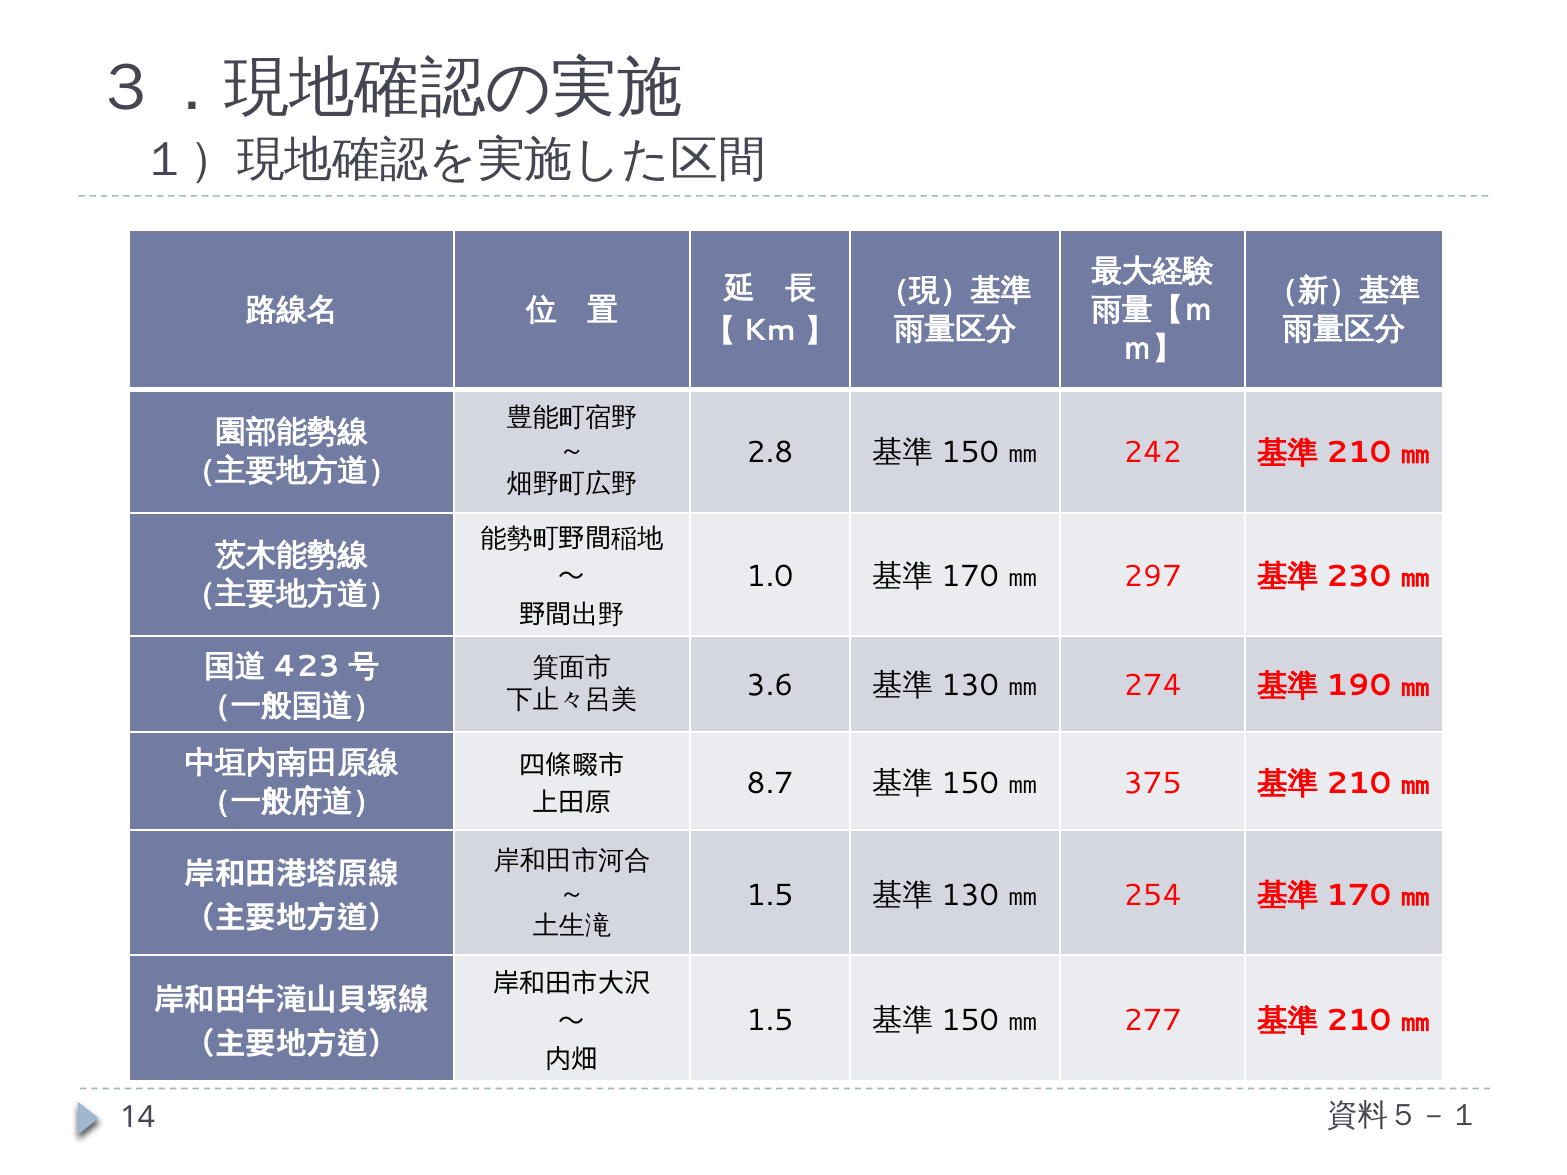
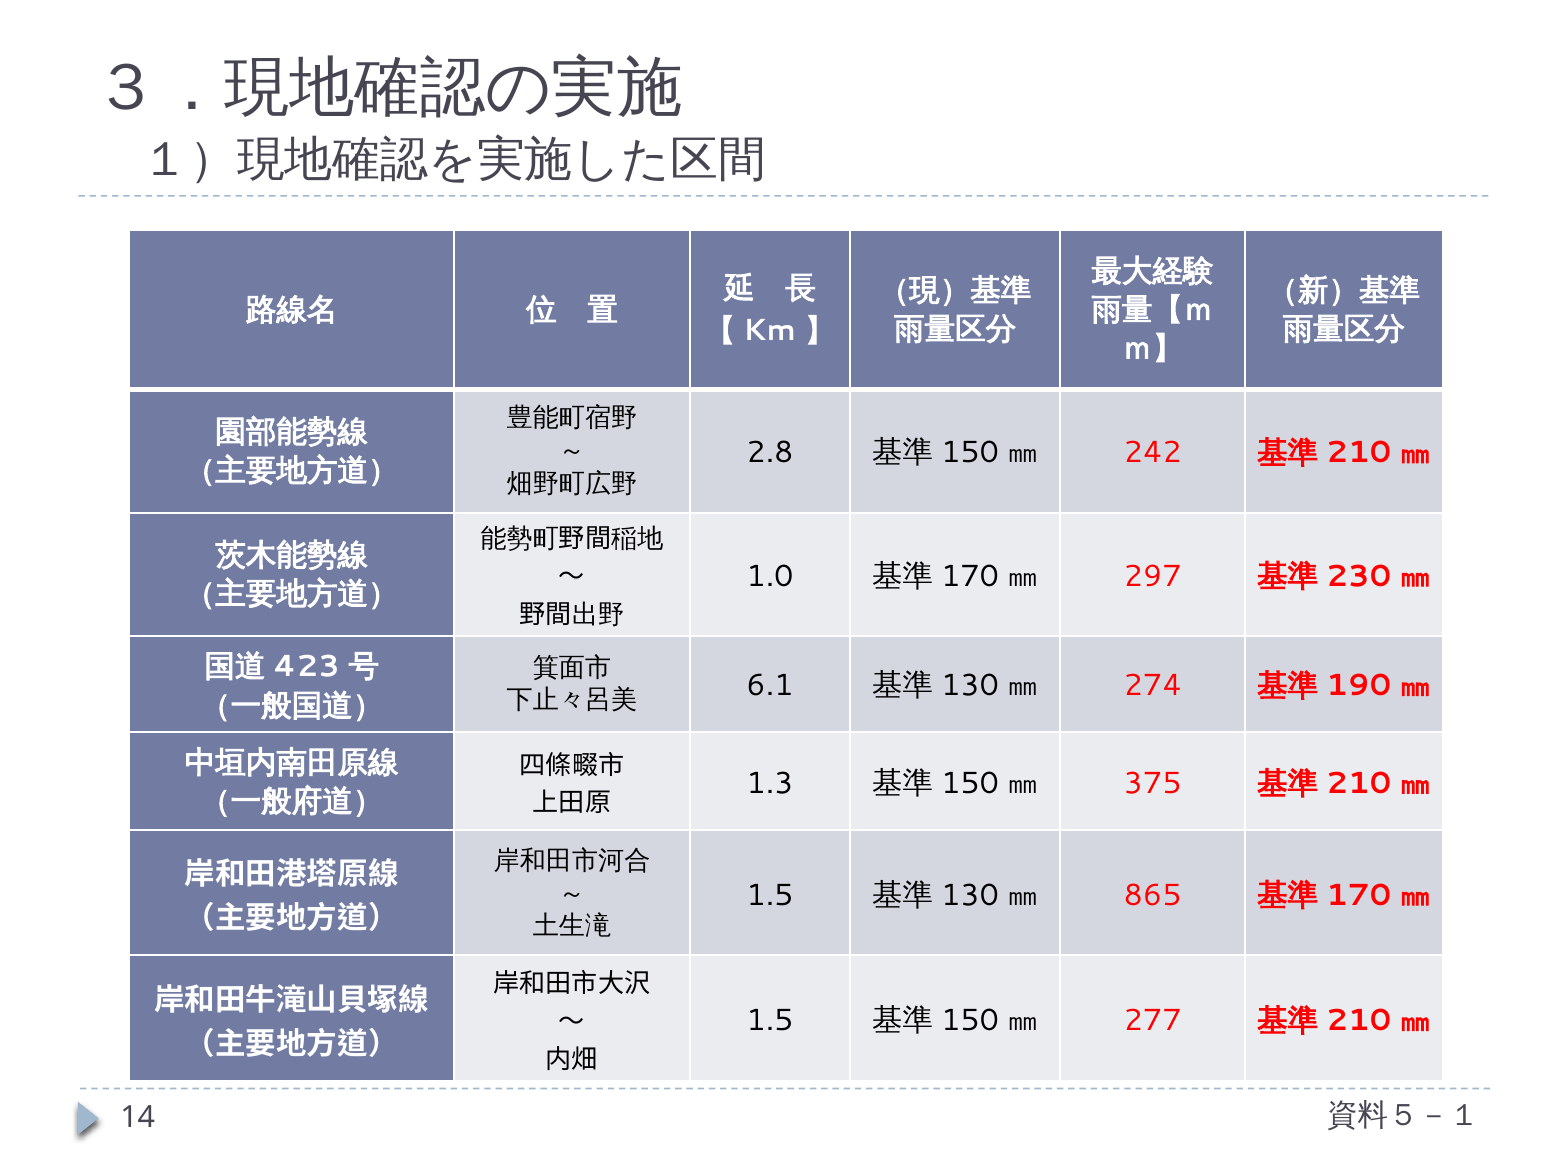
3.6: 3.6 -> 6.1 (770, 686)
8.7: 8.7 -> 1.3 (770, 784)
254: 254 -> 865 (1153, 895)
